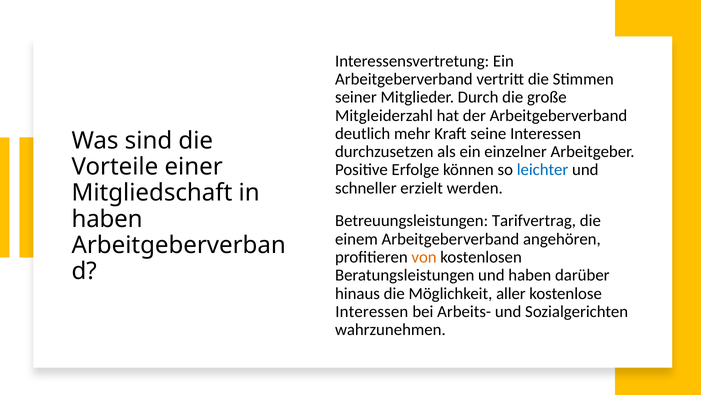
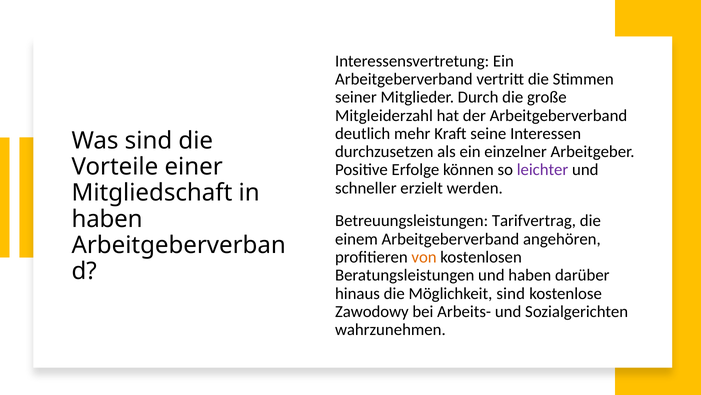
leichter colour: blue -> purple (543, 170)
Möglichkeit aller: aller -> sind (511, 293)
Interessen: Interessen -> Zawodowy (372, 311)
